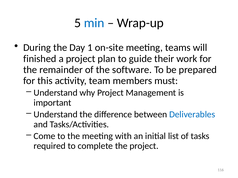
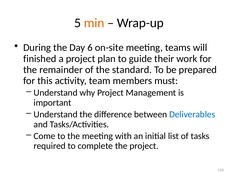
min colour: blue -> orange (94, 23)
1: 1 -> 6 (90, 48)
software: software -> standard (132, 70)
